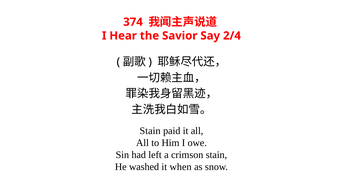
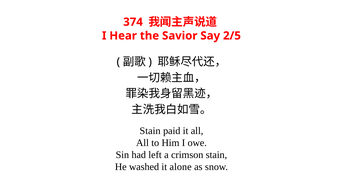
2/4: 2/4 -> 2/5 (232, 36)
when: when -> alone (181, 167)
